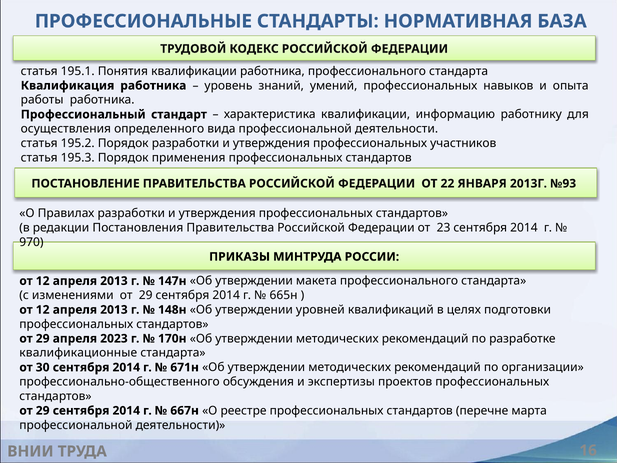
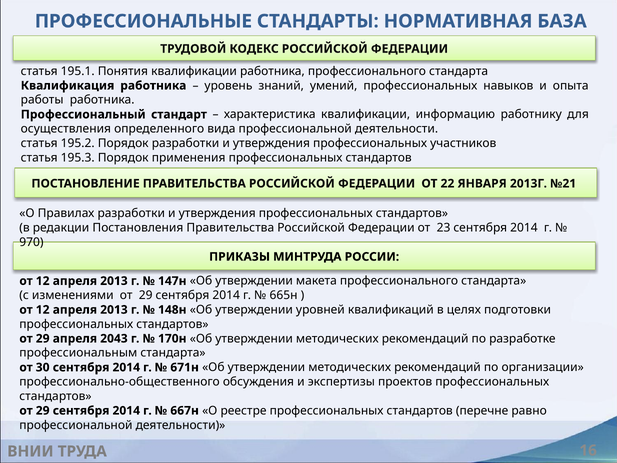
№93: №93 -> №21 (563, 183)
2023: 2023 -> 2043 (114, 338)
квалификационные: квалификационные -> профессиональным (78, 353)
марта: марта -> равно (529, 410)
